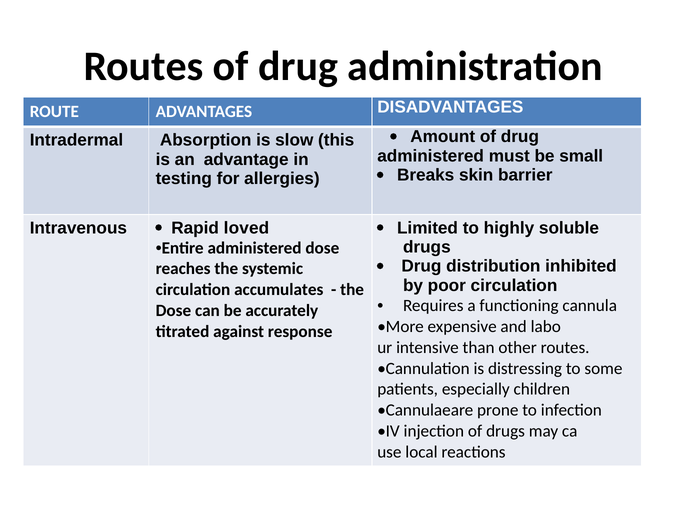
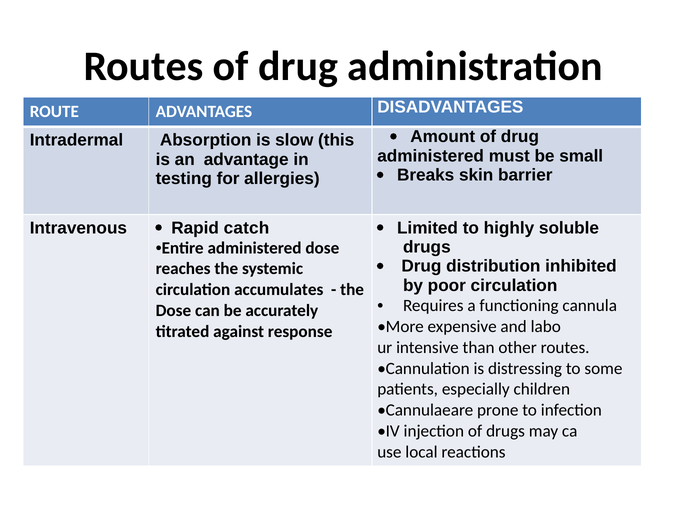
loved: loved -> catch (246, 228)
